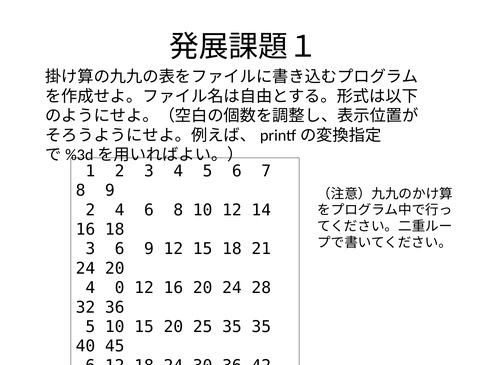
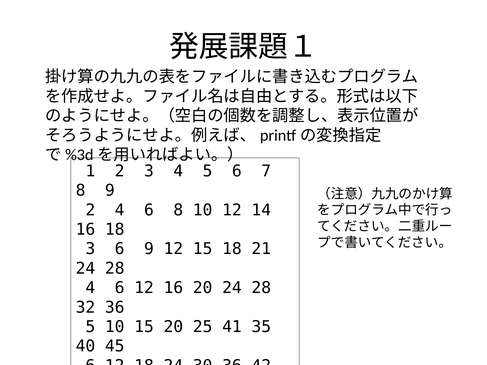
20: 20 -> 28 (115, 269)
0: 0 -> 6 (120, 288)
25 35: 35 -> 41 (232, 327)
